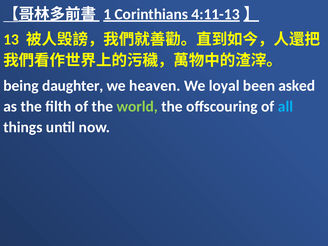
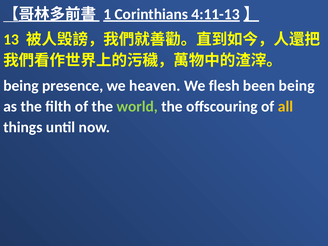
daughter: daughter -> presence (73, 86)
loyal: loyal -> flesh (224, 86)
been asked: asked -> being (297, 86)
all colour: light blue -> yellow (286, 107)
